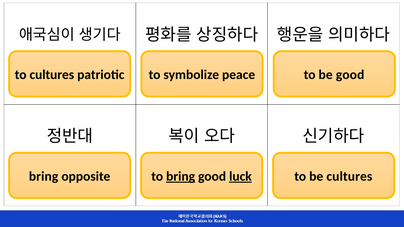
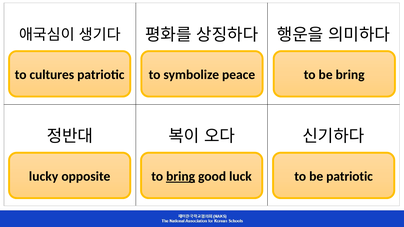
be good: good -> bring (350, 75)
bring: bring -> lucky (44, 177)
luck underline: present -> none (240, 177)
be cultures: cultures -> patriotic (350, 177)
